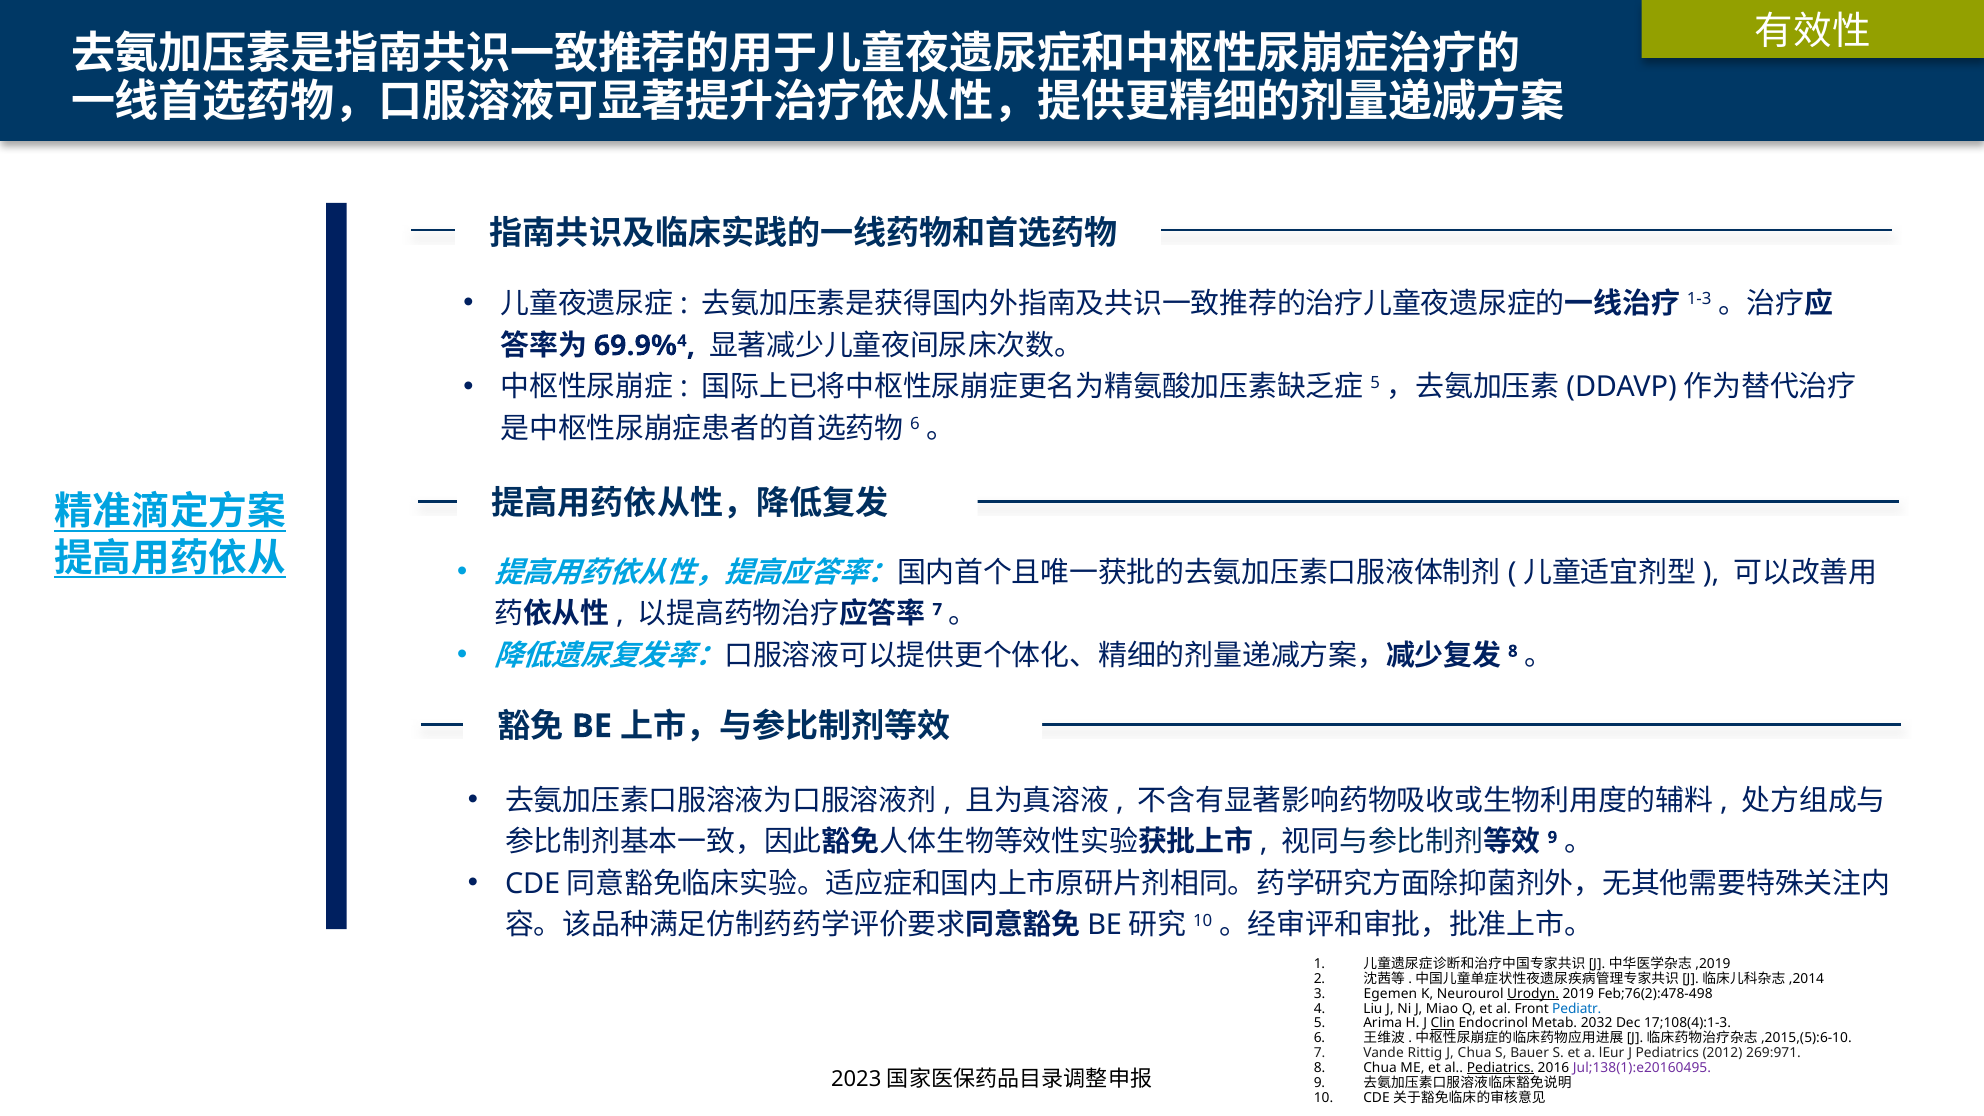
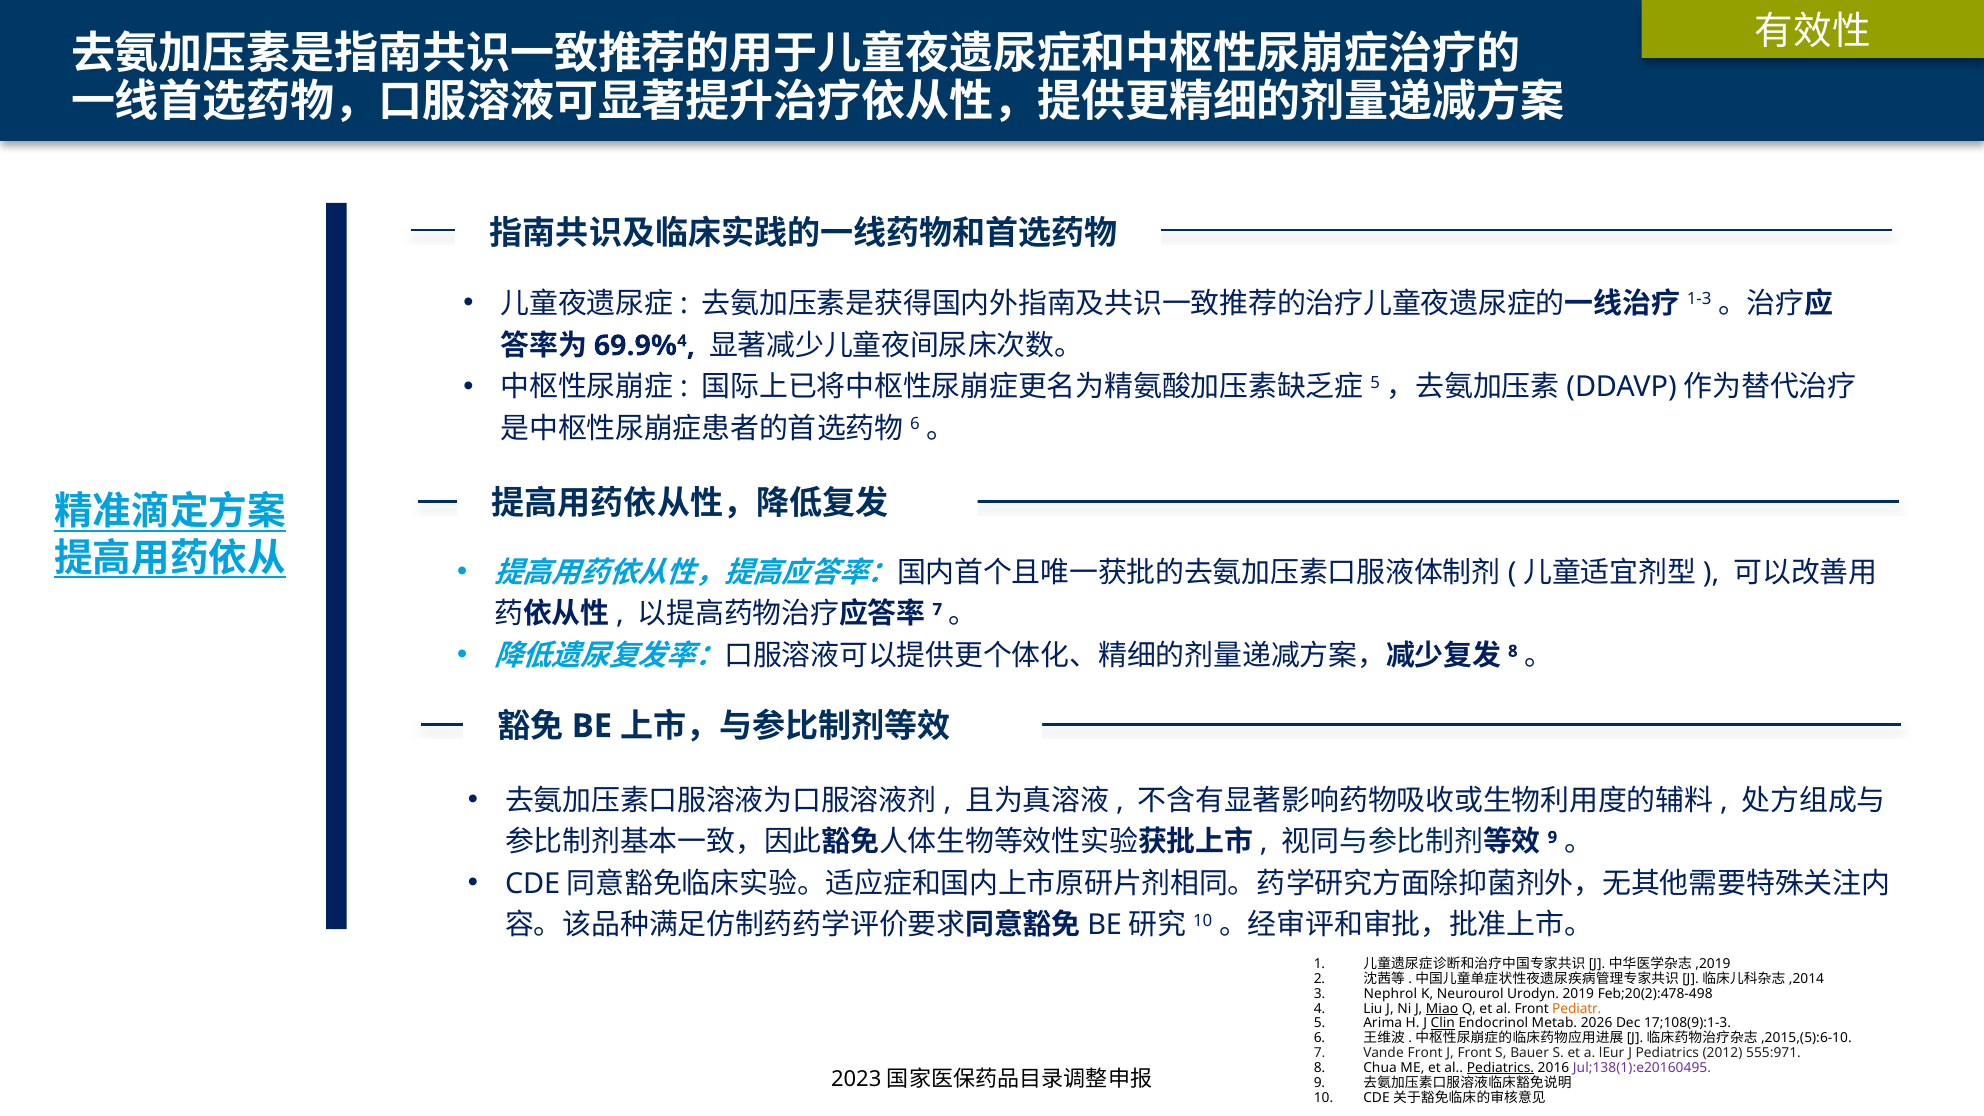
Egemen: Egemen -> Nephrol (1390, 994)
Urodyn underline: present -> none (1533, 994)
Feb;76(2):478-498: Feb;76(2):478-498 -> Feb;20(2):478-498 (1655, 994)
Miao underline: none -> present (1442, 1009)
Pediatr colour: blue -> orange (1577, 1009)
2032: 2032 -> 2026 (1597, 1023)
17;108(4):1-3: 17;108(4):1-3 -> 17;108(9):1-3 (1688, 1023)
Vande Rittig: Rittig -> Front (1425, 1053)
J Chua: Chua -> Front (1475, 1053)
269:971: 269:971 -> 555:971 (1774, 1053)
